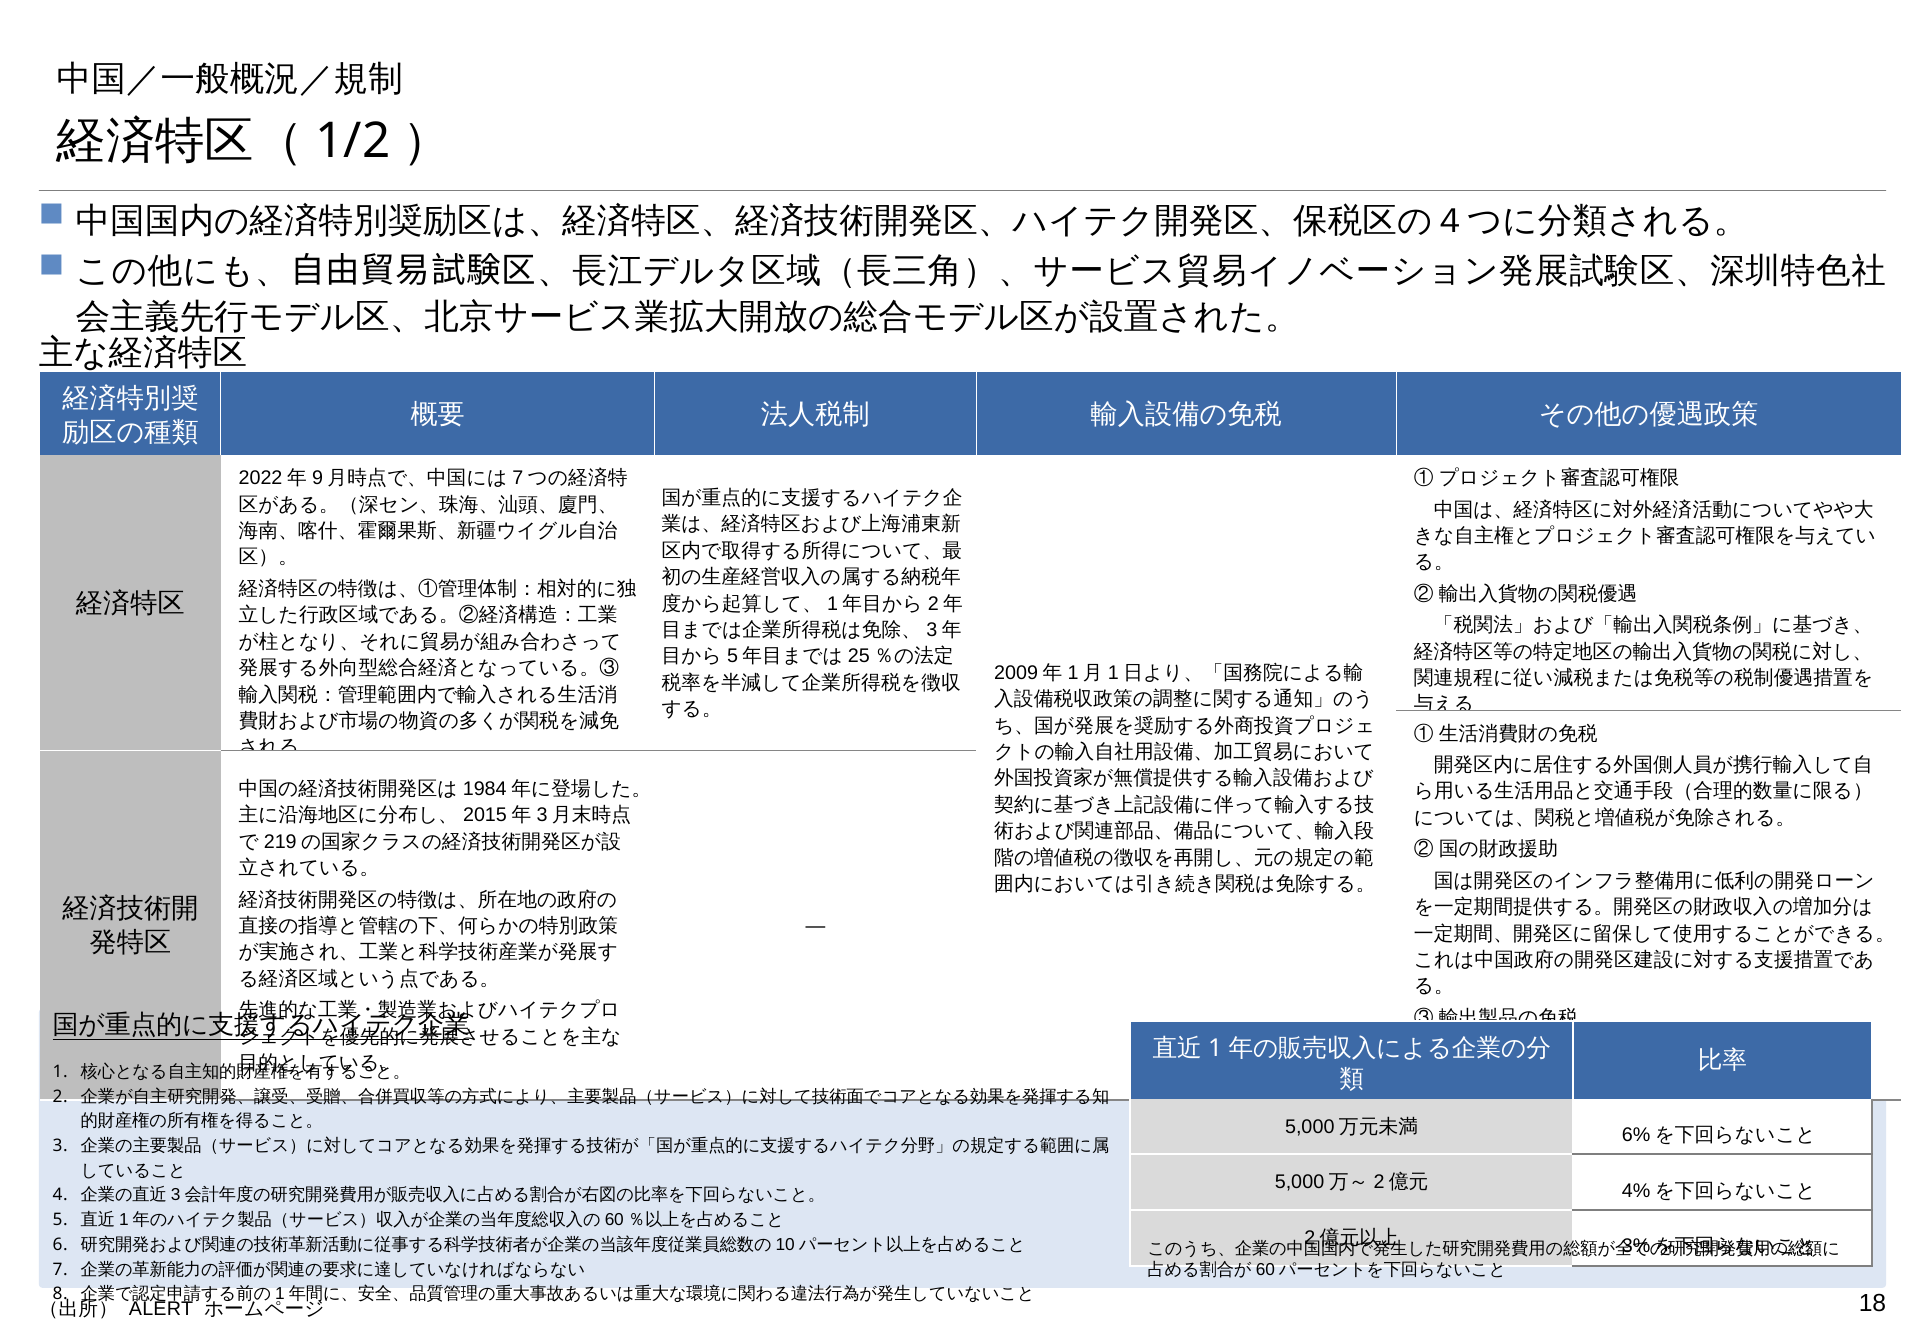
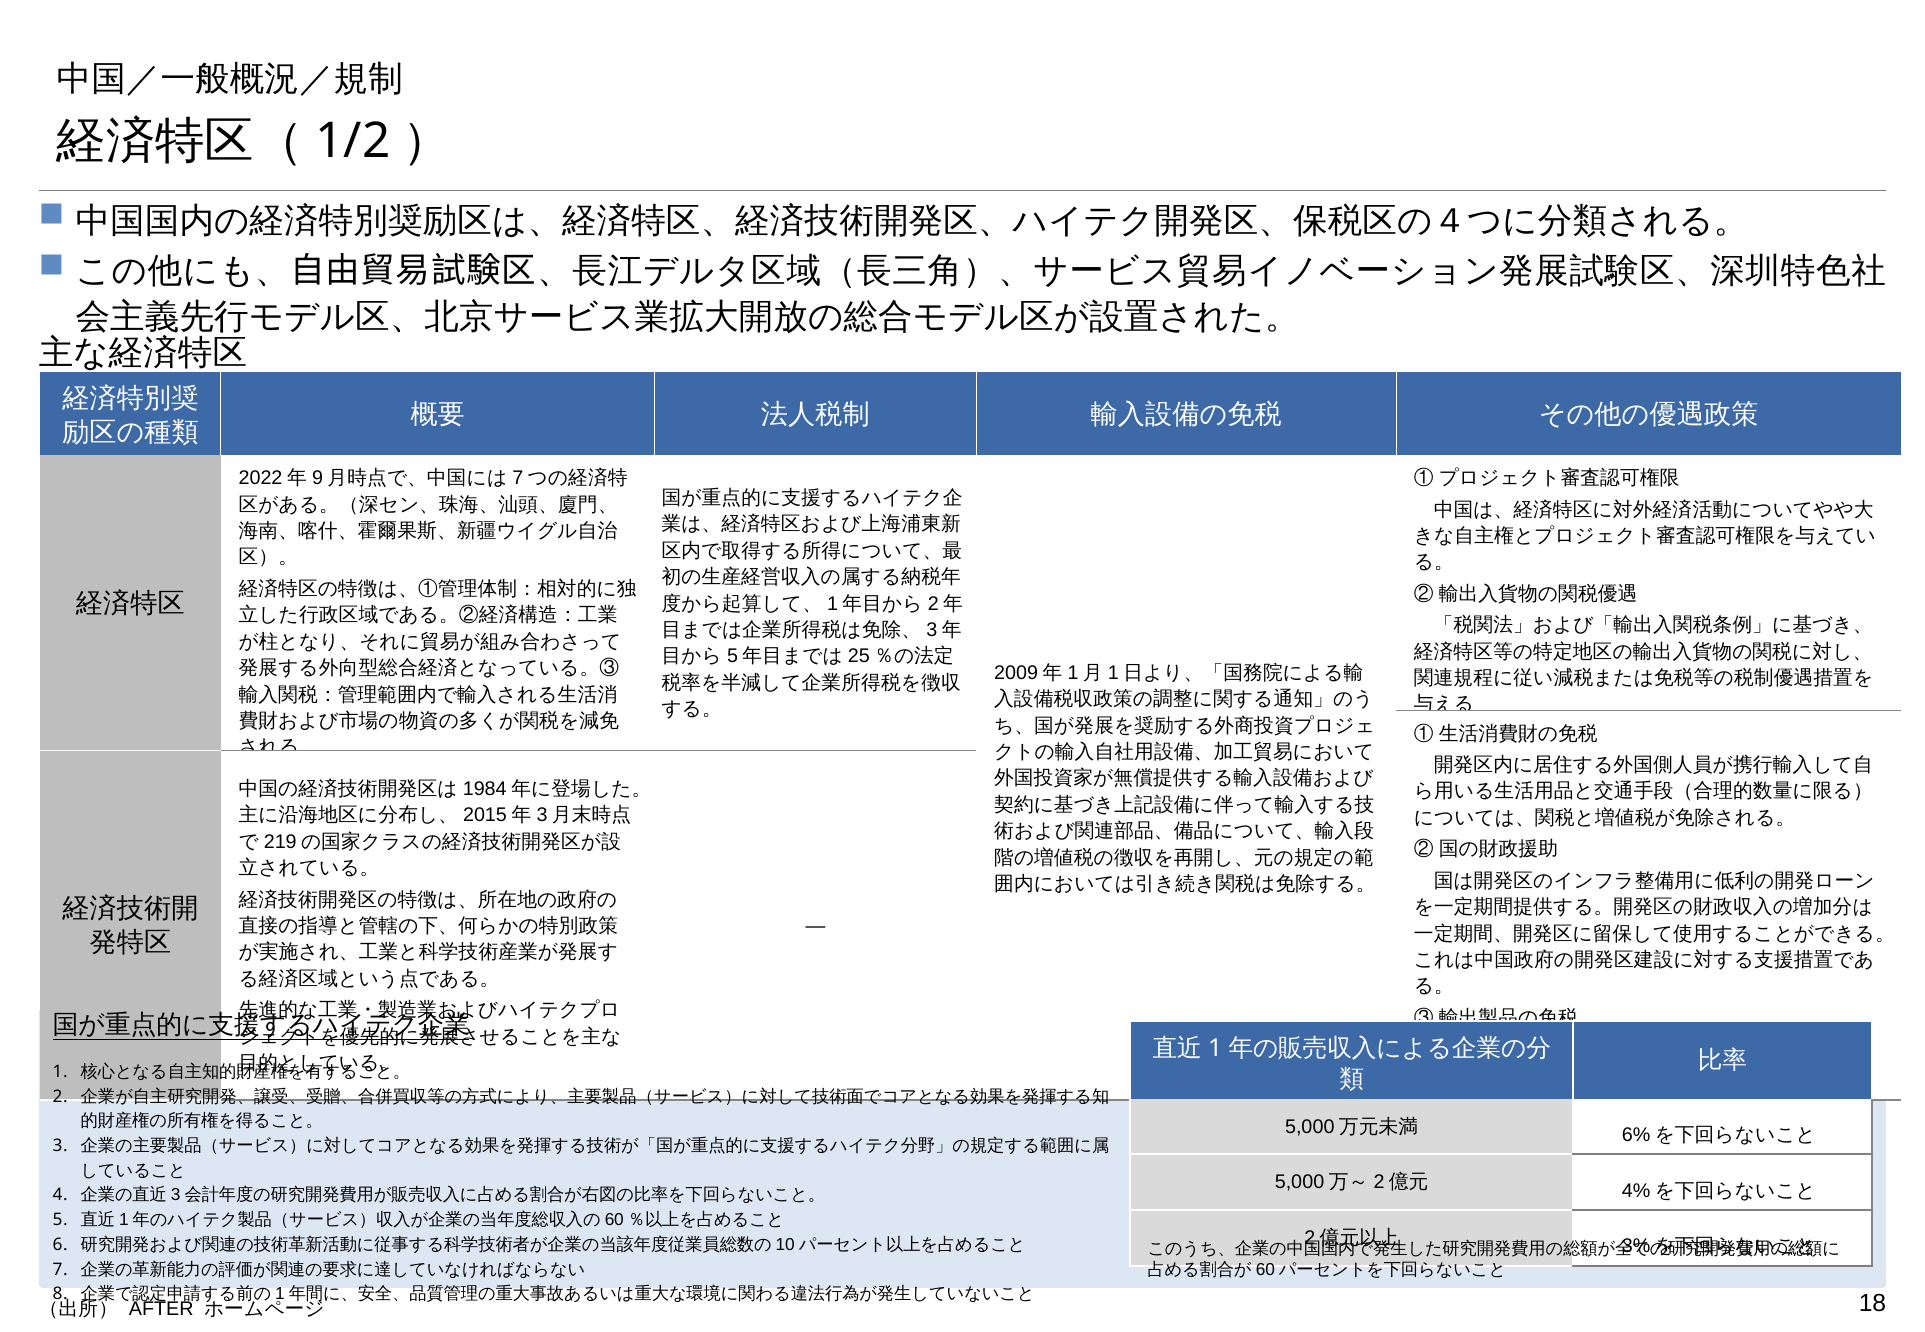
ALERT: ALERT -> AFTER (161, 1309)
